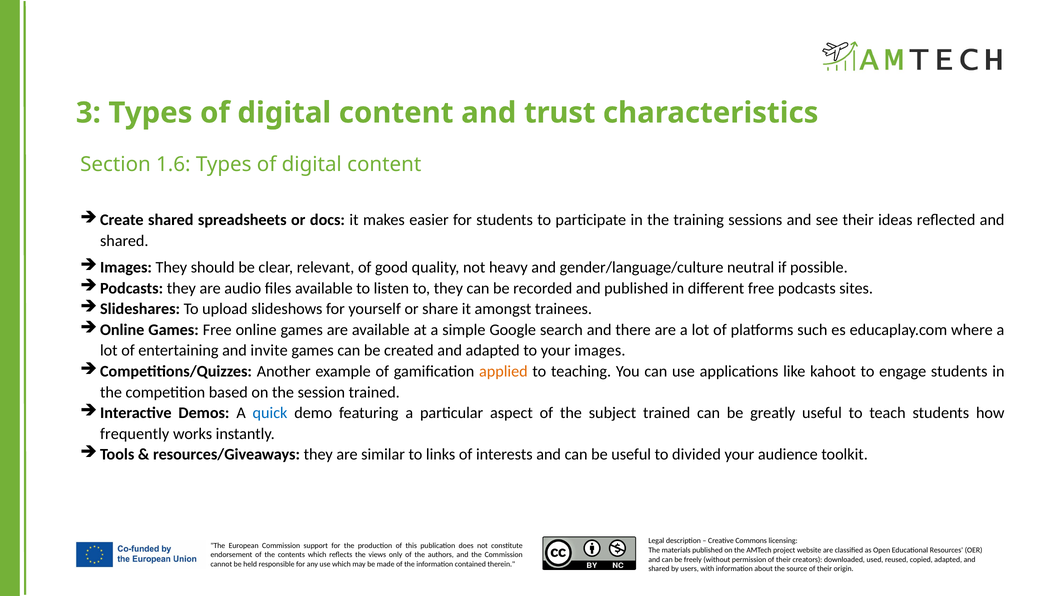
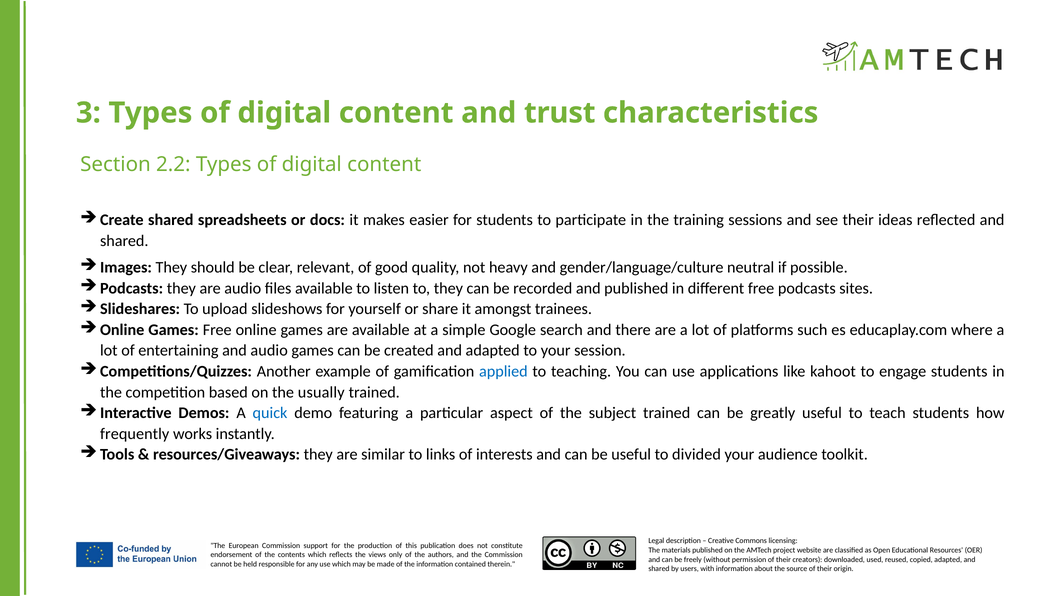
1.6: 1.6 -> 2.2 (173, 164)
and invite: invite -> audio (269, 350)
your images: images -> session (600, 350)
applied colour: orange -> blue (503, 371)
session: session -> usually (321, 392)
